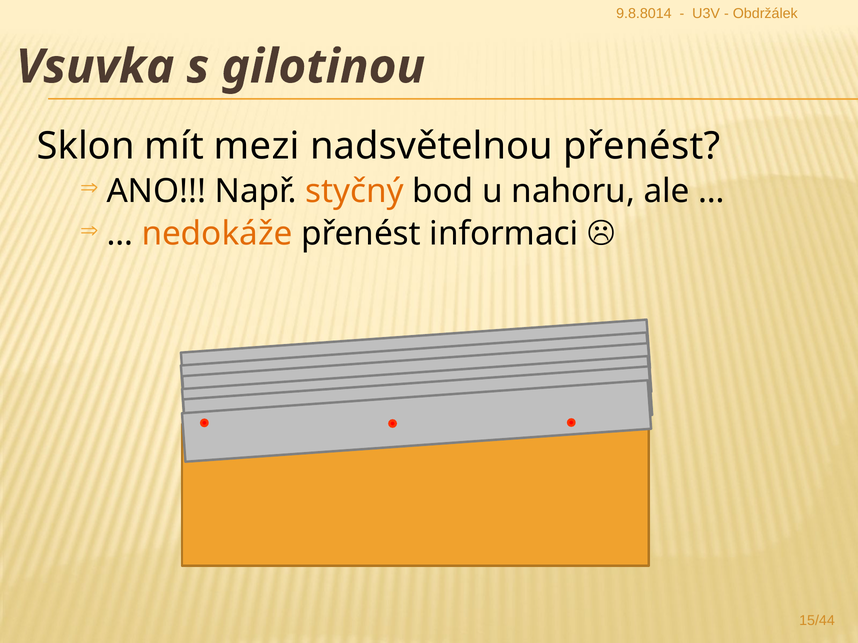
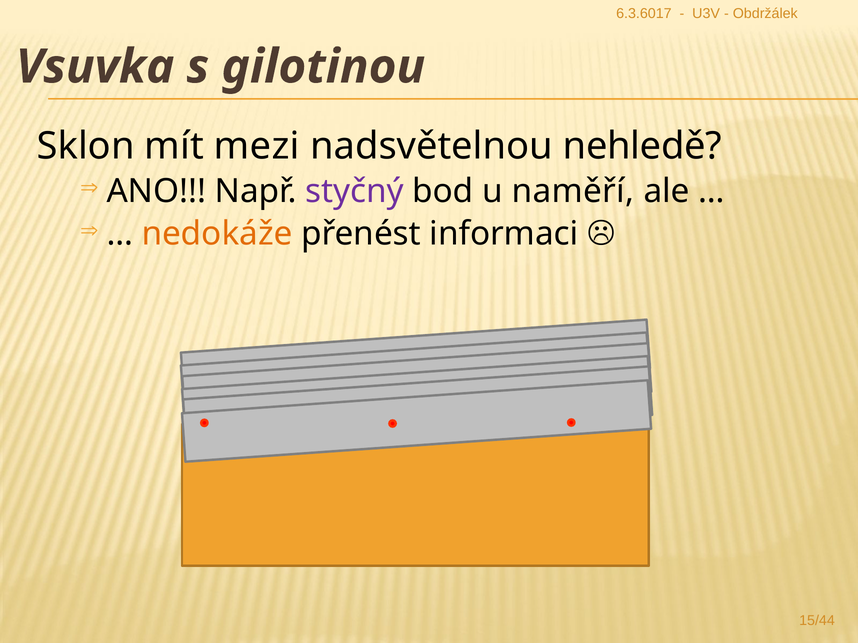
9.8.8014: 9.8.8014 -> 6.3.6017 (644, 14)
nadsvětelnou přenést: přenést -> nehledě (642, 146)
styčný colour: orange -> purple (354, 191)
nahoru: nahoru -> naměří (573, 191)
